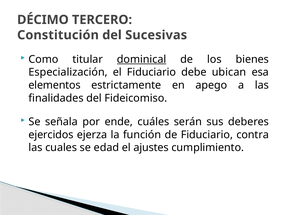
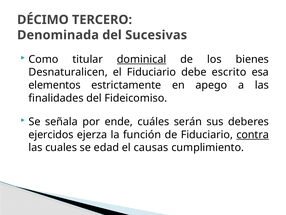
Constitución: Constitución -> Denominada (58, 35)
Especialización: Especialización -> Desnaturalicen (68, 72)
ubican: ubican -> escrito (229, 72)
contra underline: none -> present (253, 134)
ajustes: ajustes -> causas (151, 147)
